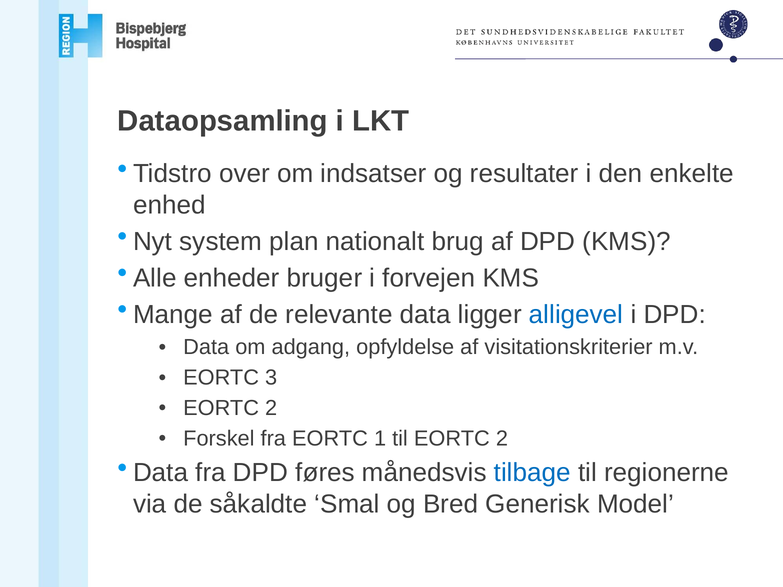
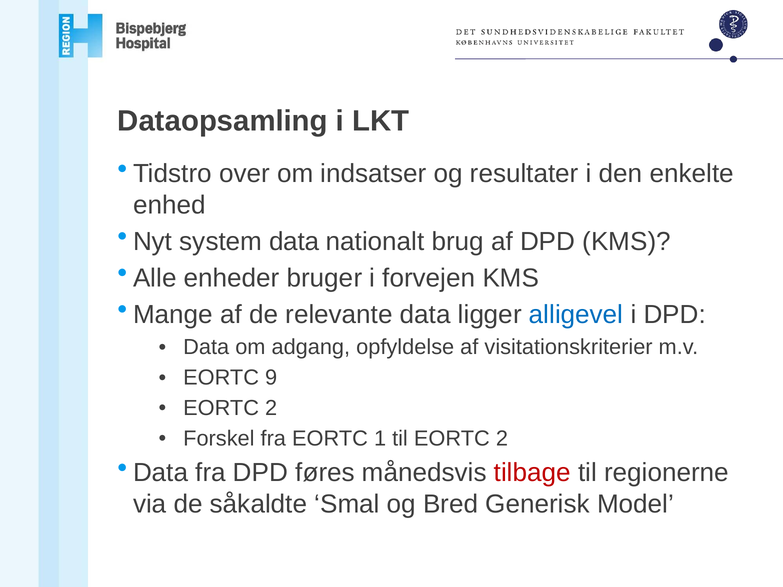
system plan: plan -> data (294, 242)
3: 3 -> 9 (271, 378)
tilbage colour: blue -> red (532, 473)
